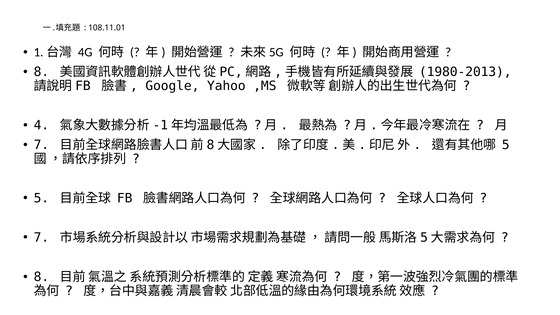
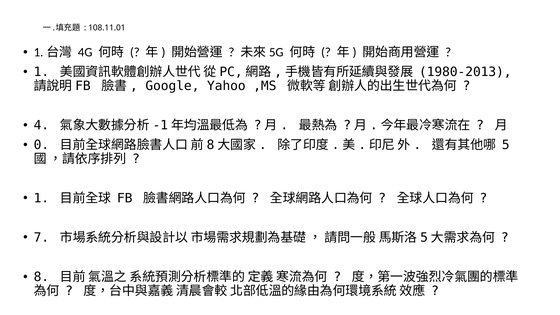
8: 8 -> 1 (41, 72)
7: 7 -> 0 (41, 145)
5: 5 -> 1 (41, 198)
